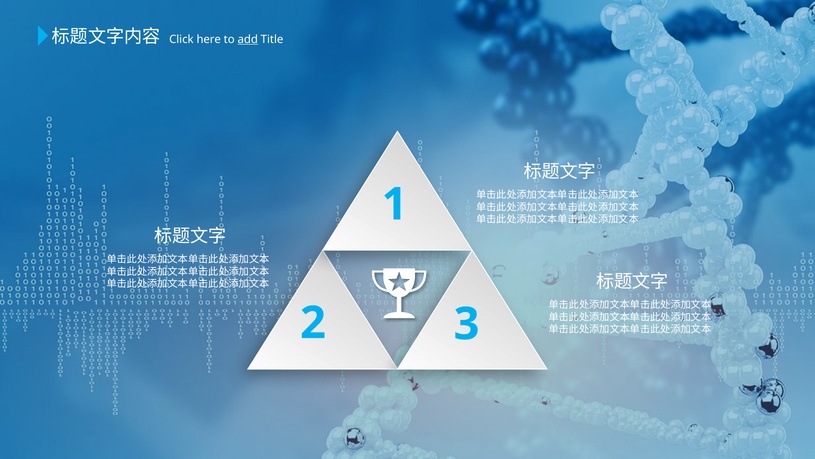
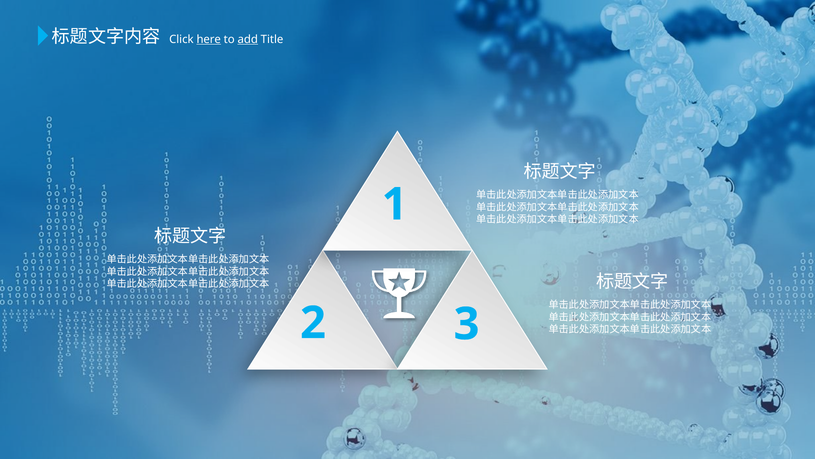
here underline: none -> present (209, 39)
